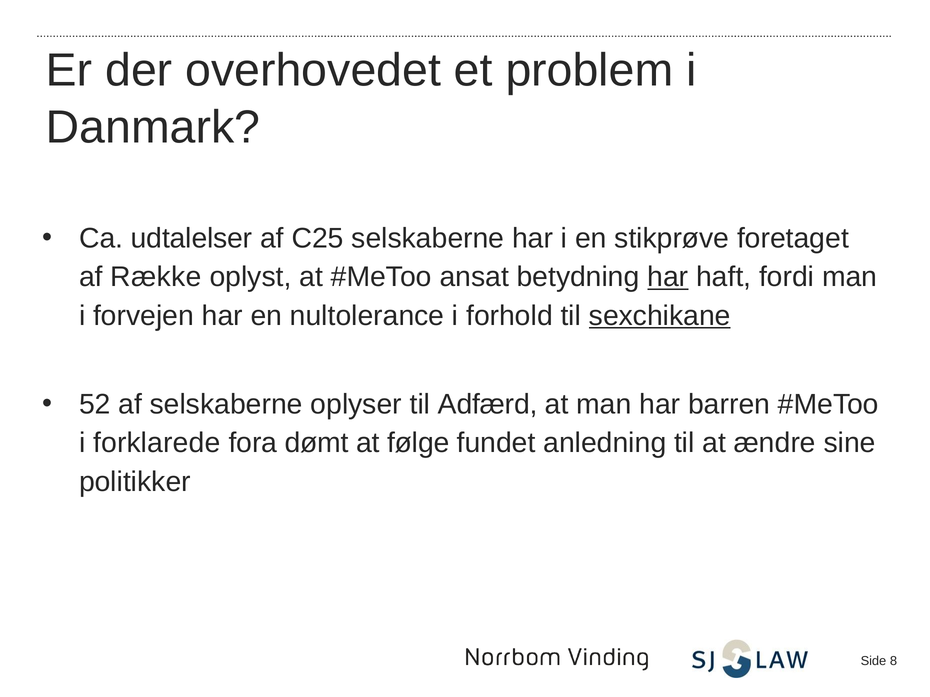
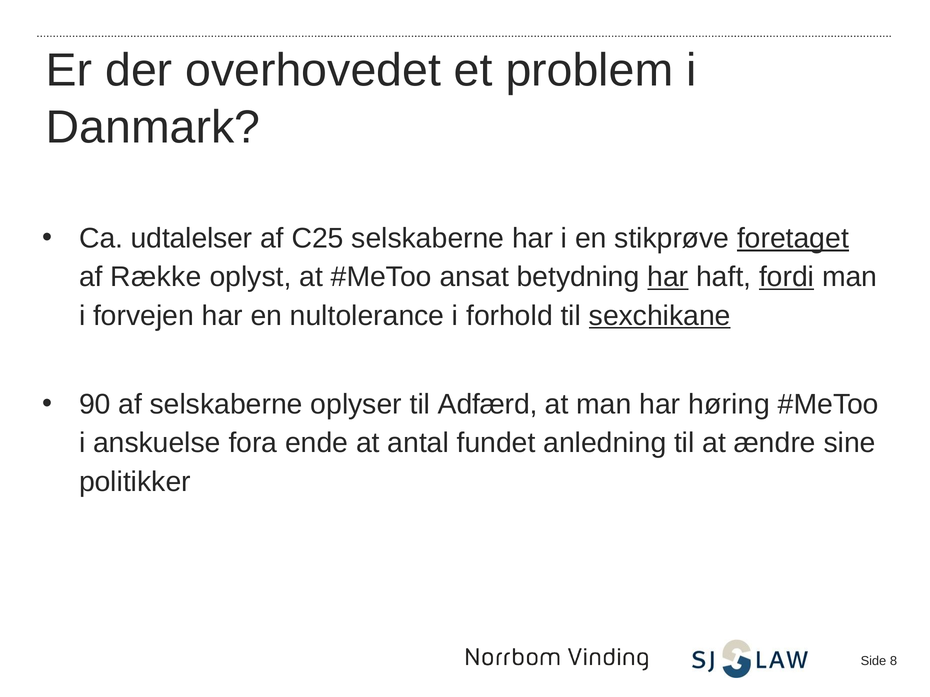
foretaget underline: none -> present (793, 238)
fordi underline: none -> present (787, 277)
52: 52 -> 90 (95, 405)
barren: barren -> høring (729, 405)
forklarede: forklarede -> anskuelse (157, 443)
dømt: dømt -> ende (317, 443)
følge: følge -> antal (418, 443)
